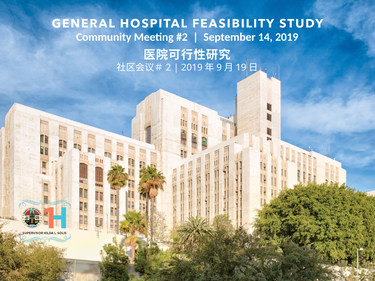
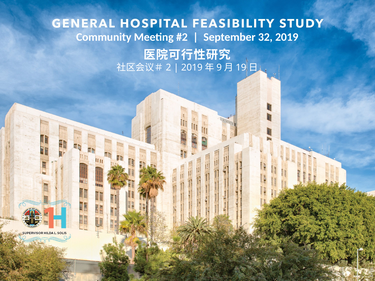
14: 14 -> 32 (265, 37)
